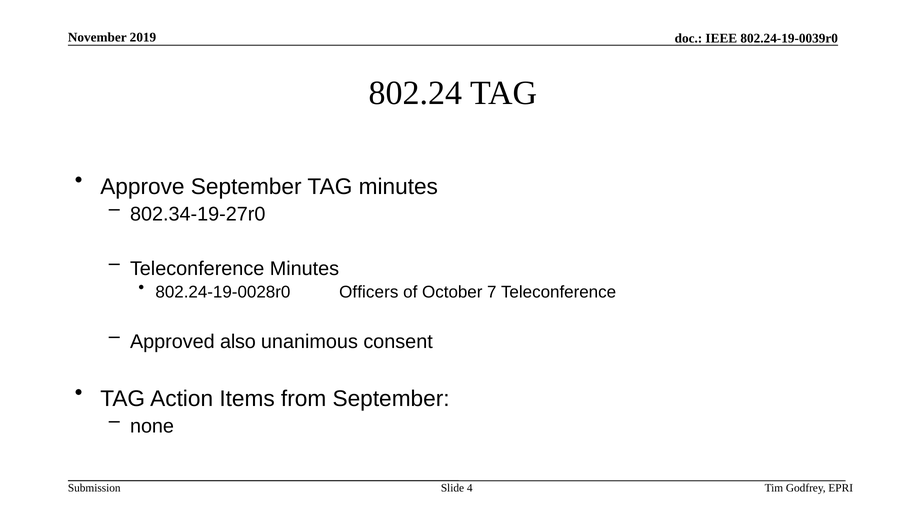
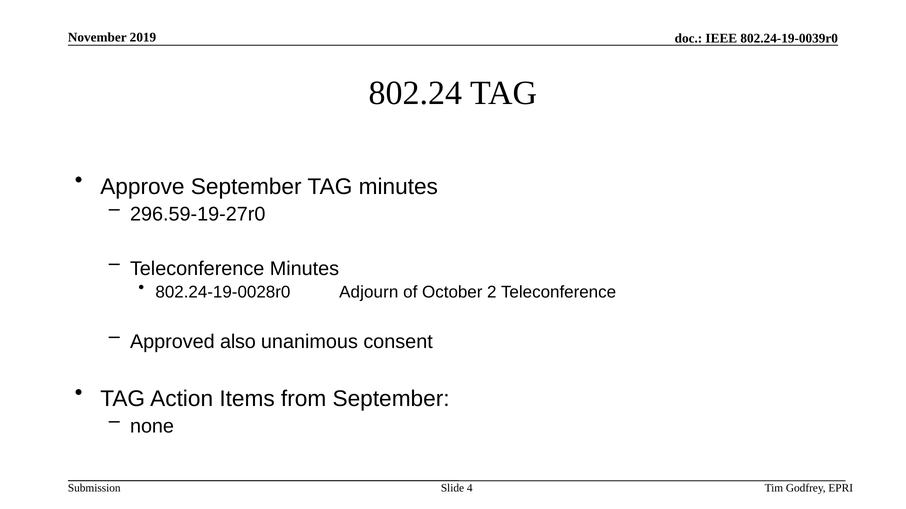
802.34-19-27r0: 802.34-19-27r0 -> 296.59-19-27r0 (198, 214)
Officers: Officers -> Adjourn (369, 293)
7: 7 -> 2 (492, 293)
